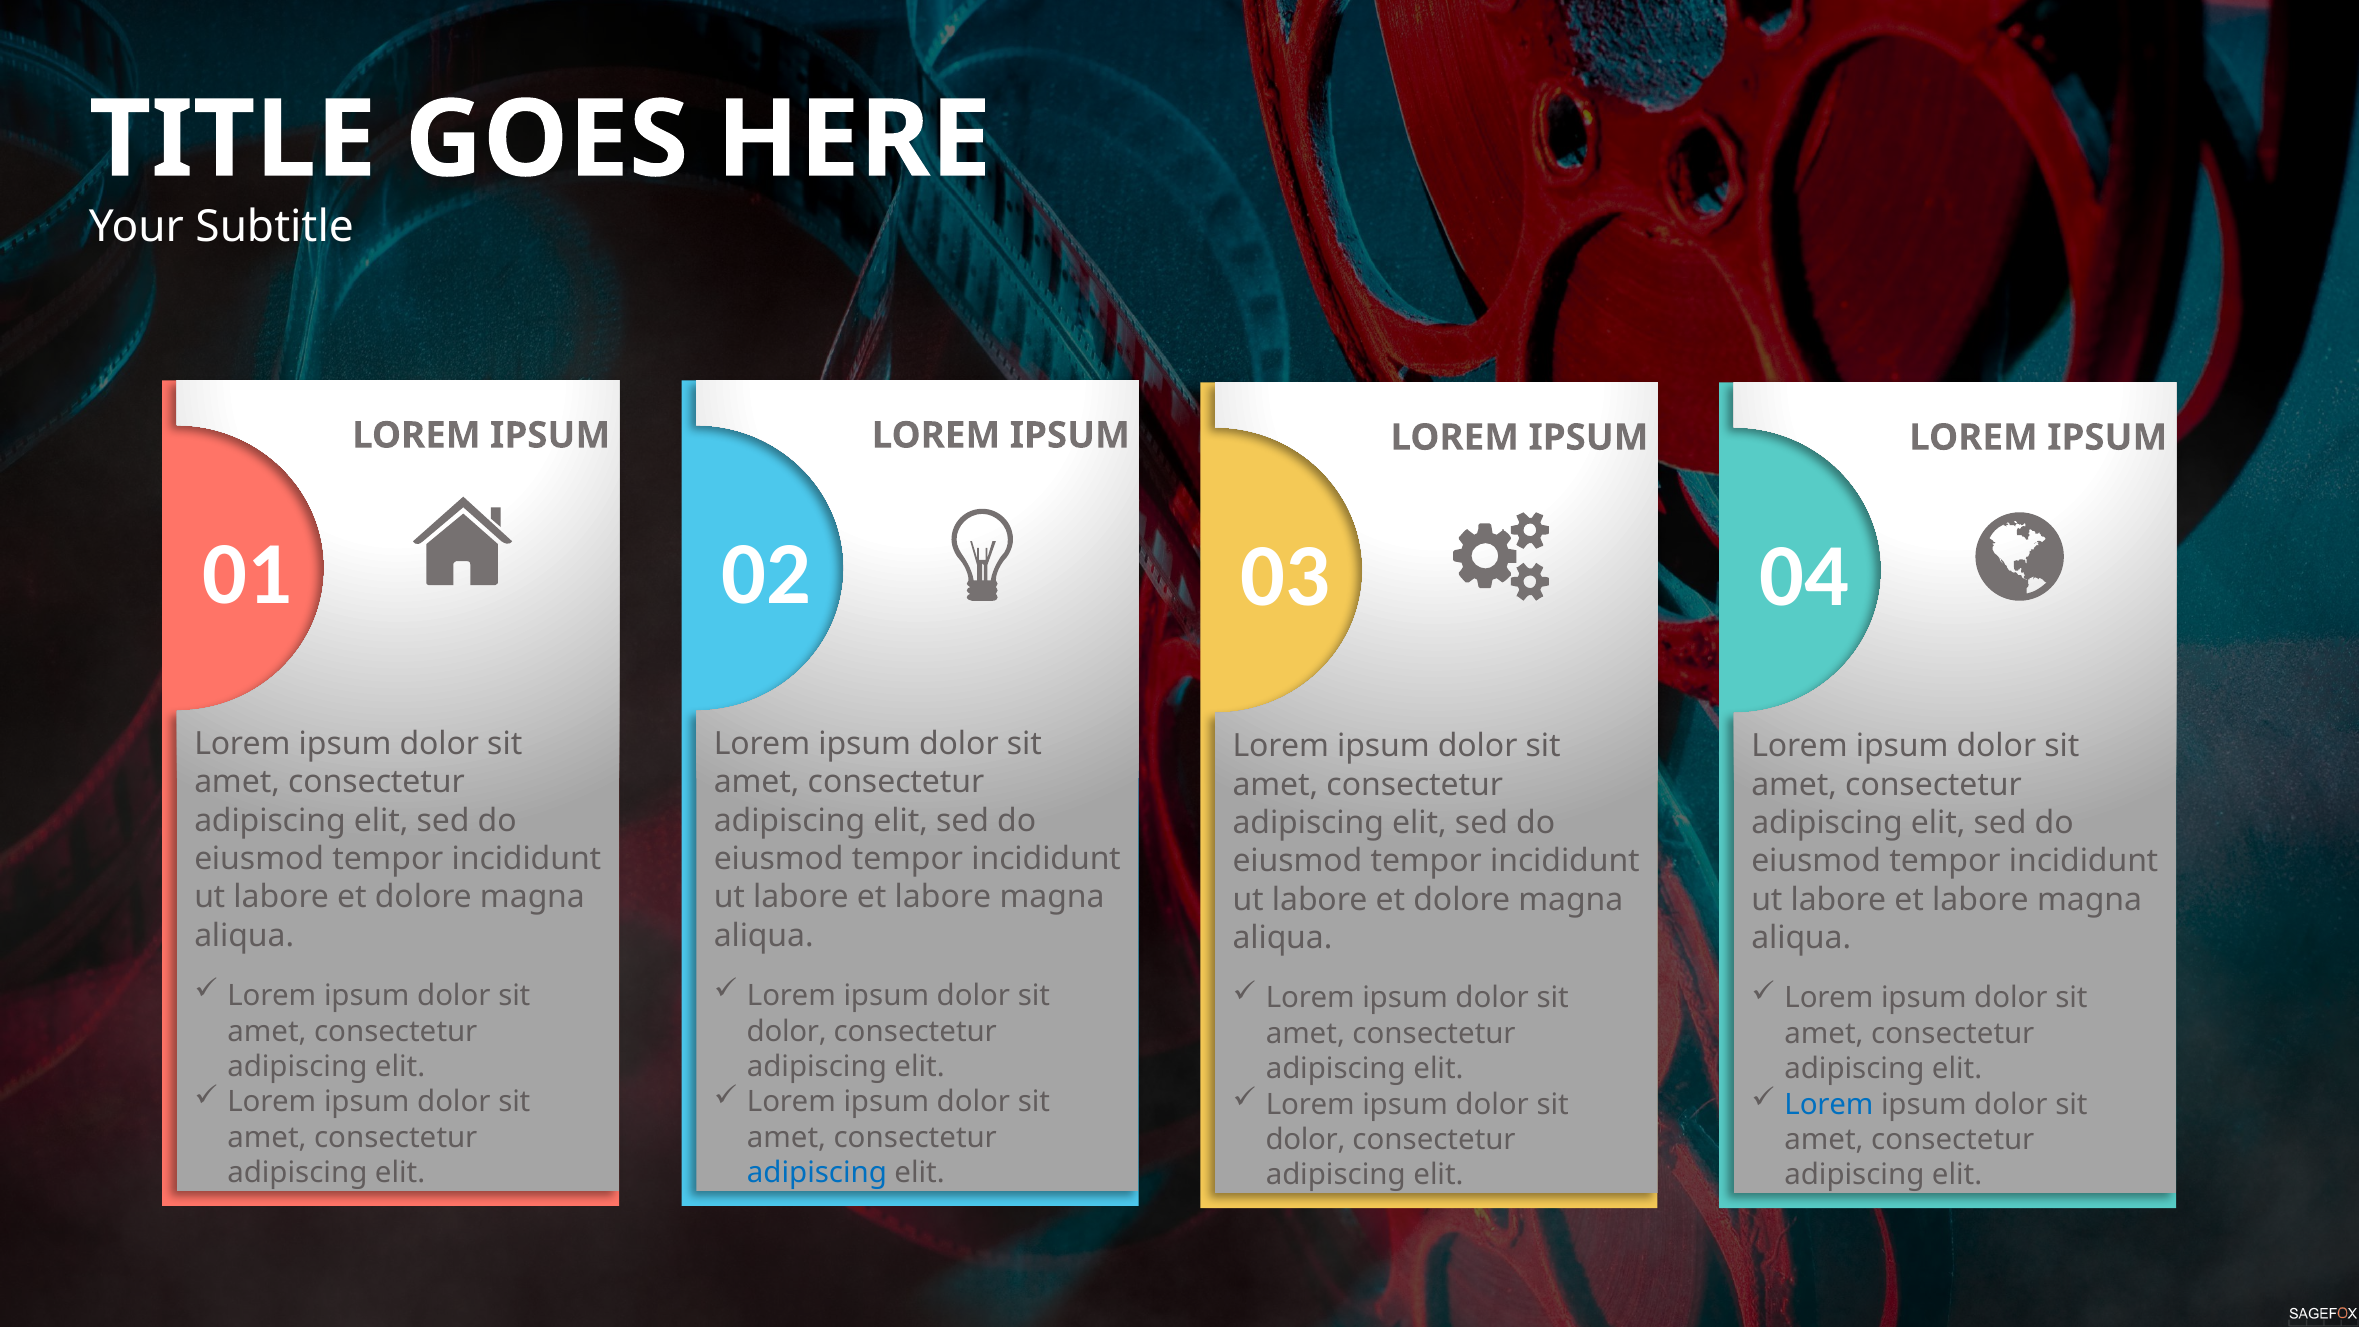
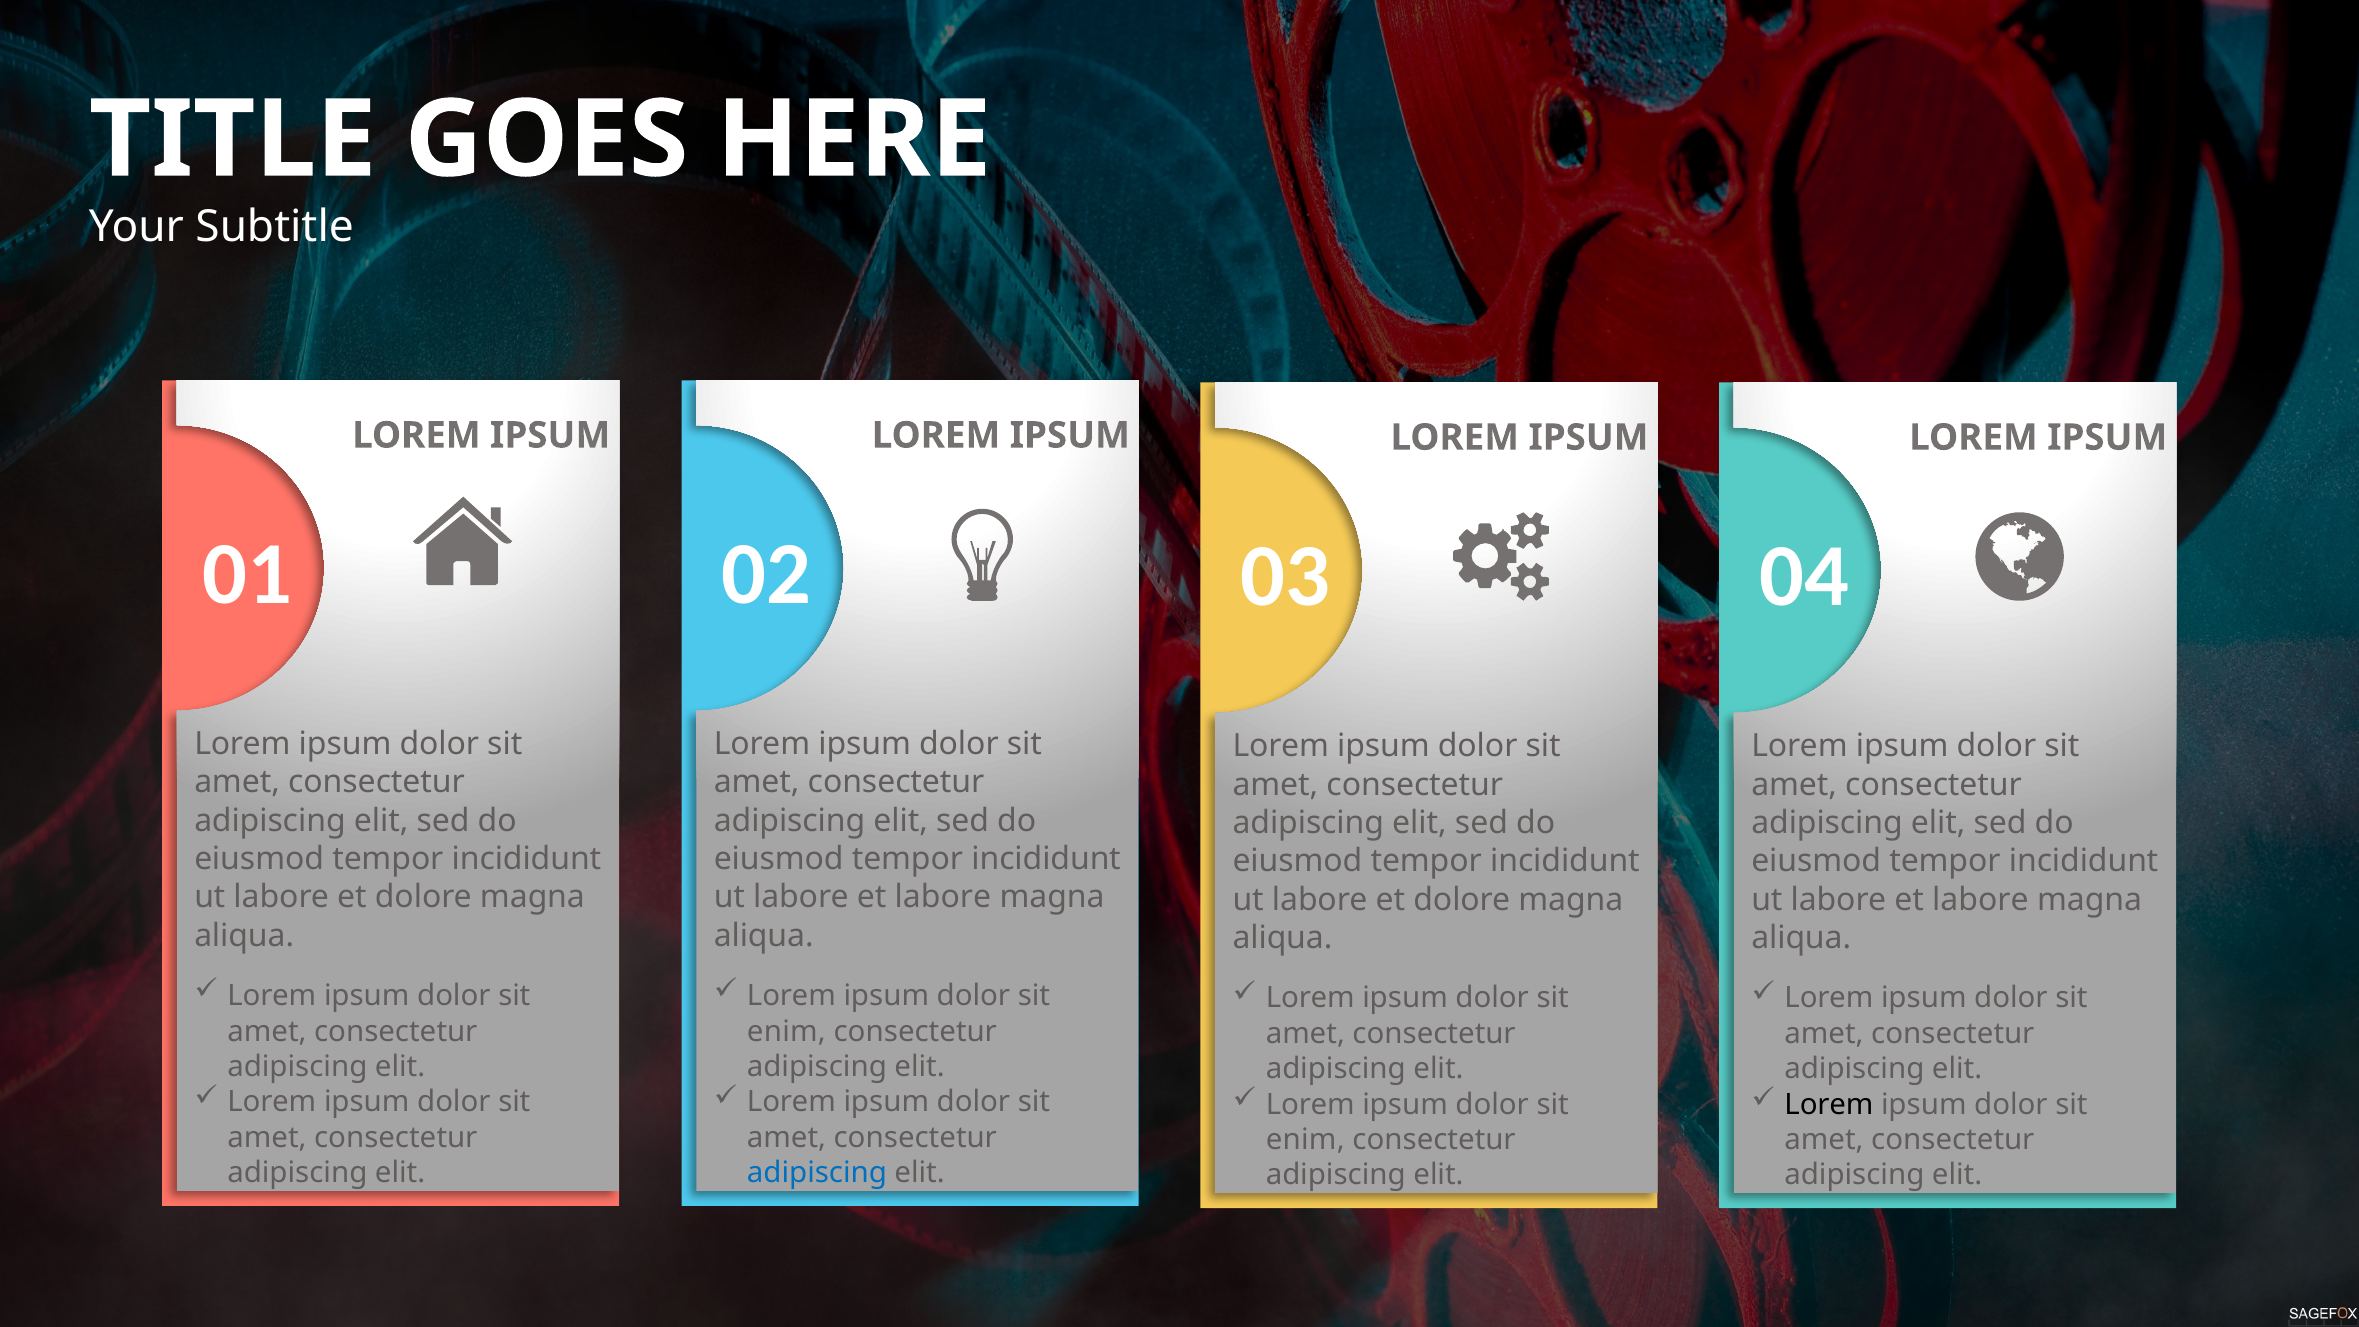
dolor: dolor -> enim (786, 1031)
Lorem colour: blue -> black (1829, 1104)
dolor: dolor -> enim (1305, 1140)
